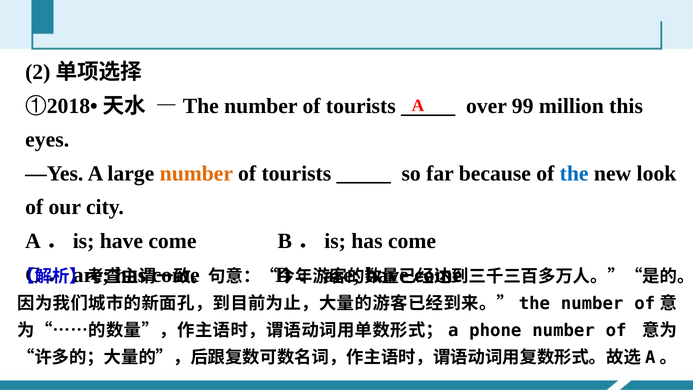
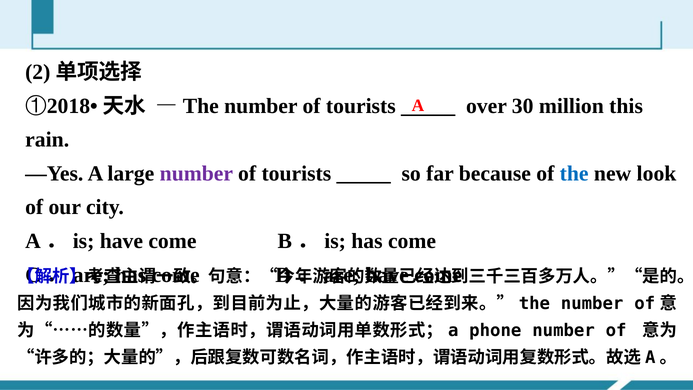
99: 99 -> 30 (523, 106)
eyes: eyes -> rain (47, 140)
number colour: orange -> purple (196, 173)
